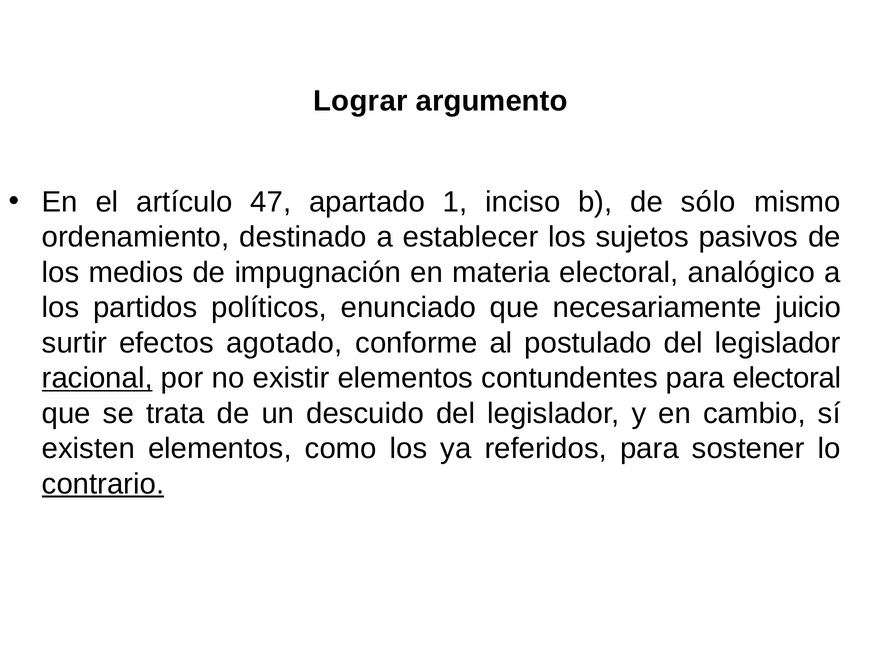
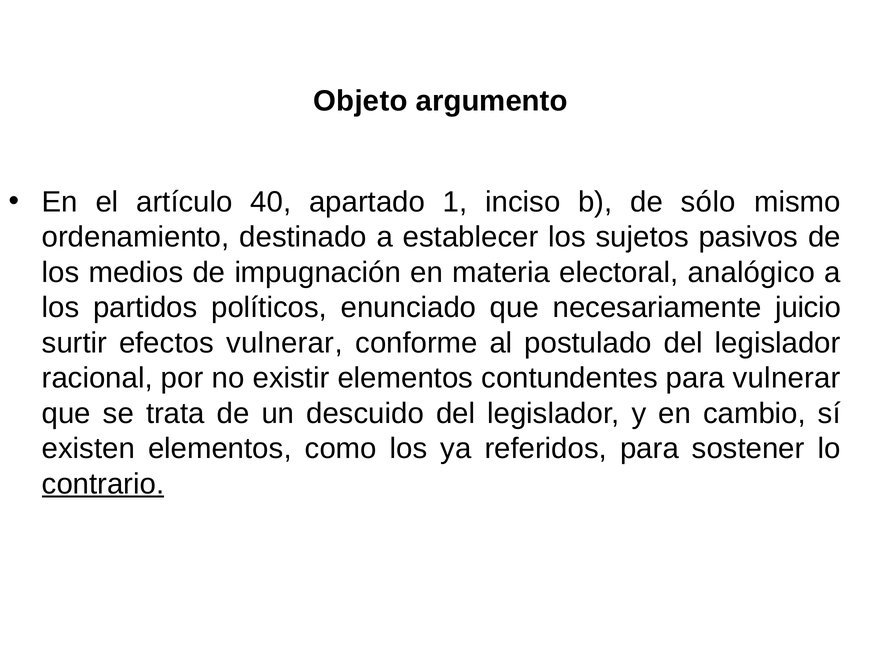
Lograr: Lograr -> Objeto (360, 101)
47: 47 -> 40 (271, 202)
efectos agotado: agotado -> vulnerar (284, 343)
racional underline: present -> none (97, 378)
para electoral: electoral -> vulnerar (787, 378)
